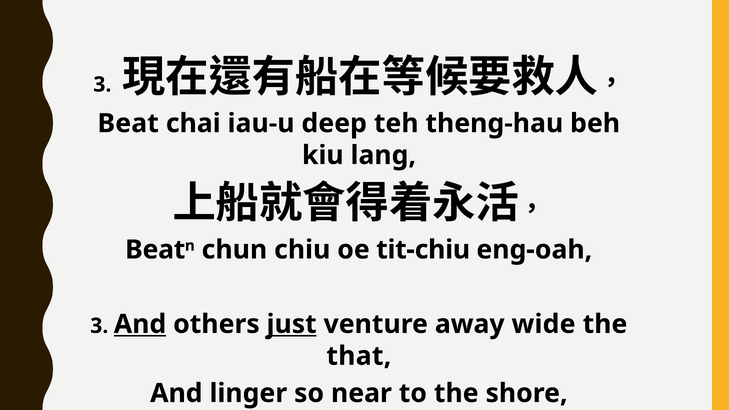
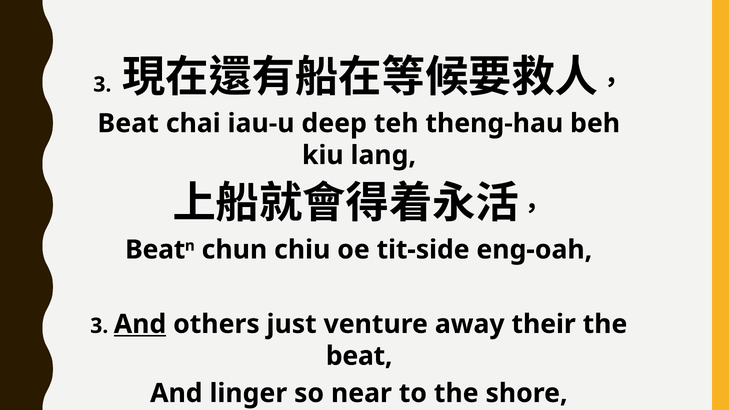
tit-chiu: tit-chiu -> tit-side (423, 250)
just underline: present -> none (292, 324)
wide: wide -> their (544, 324)
that: that -> beat (359, 356)
